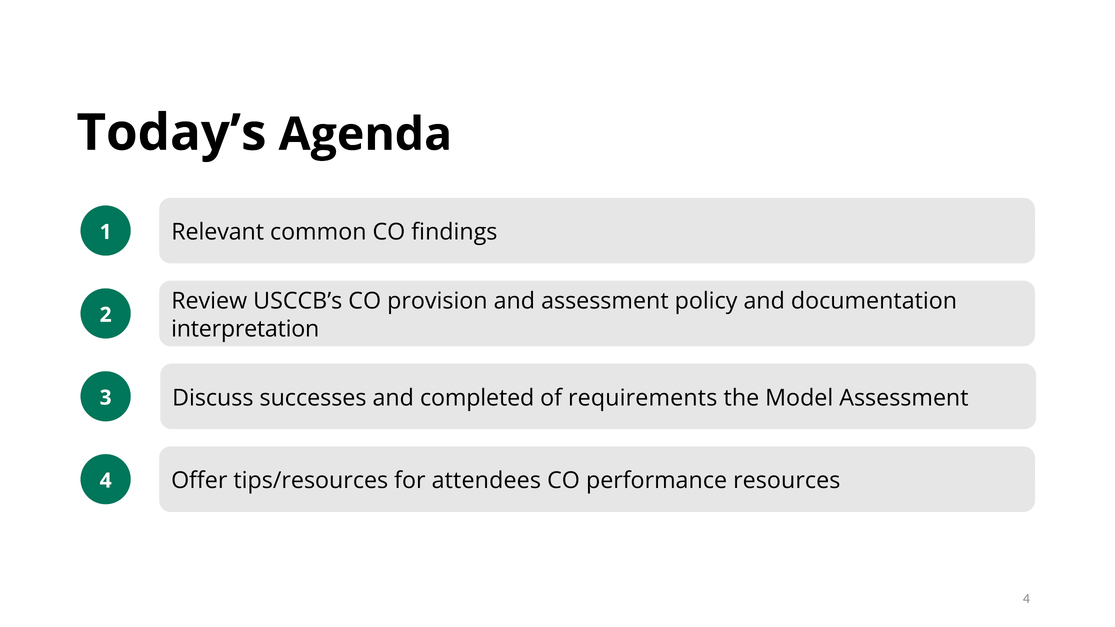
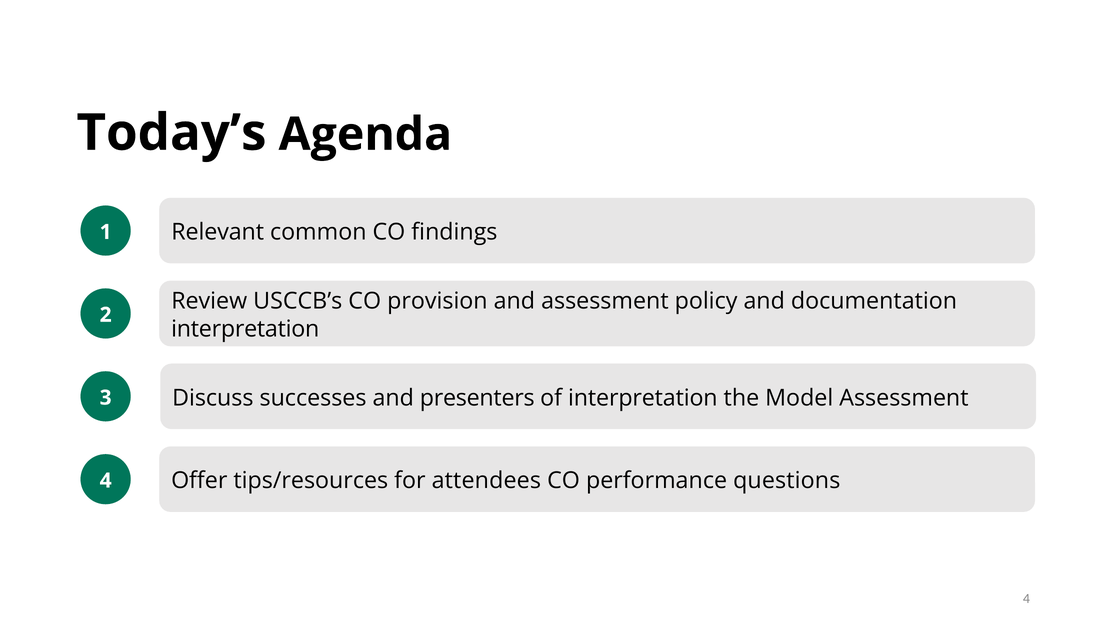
completed: completed -> presenters (477, 398)
of requirements: requirements -> interpretation (643, 398)
resources: resources -> questions (787, 481)
